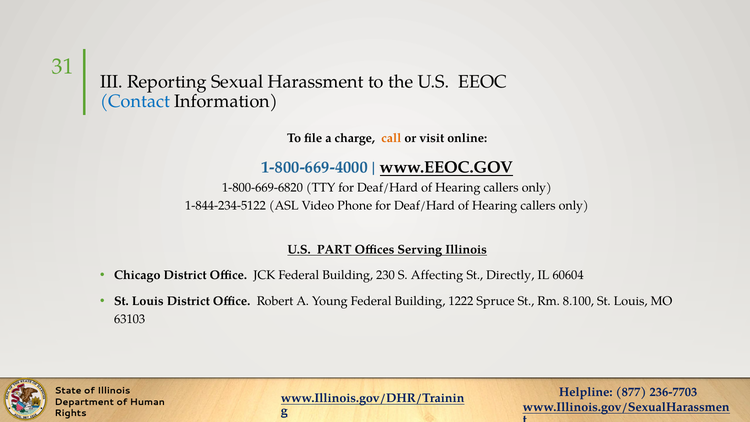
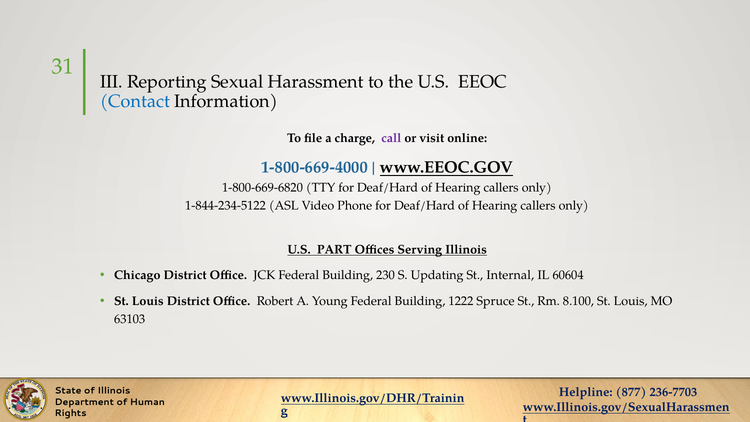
call colour: orange -> purple (391, 138)
Affecting: Affecting -> Updating (437, 275)
Directly: Directly -> Internal (510, 275)
